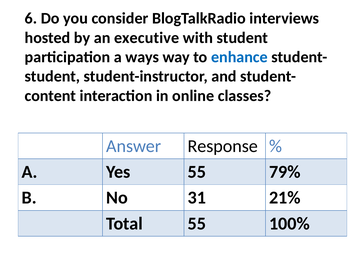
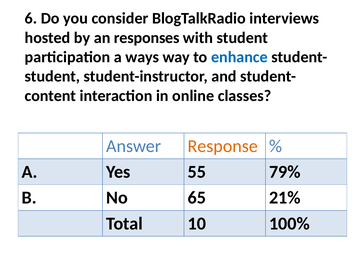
executive: executive -> responses (147, 38)
Response colour: black -> orange (223, 146)
31: 31 -> 65 (197, 197)
Total 55: 55 -> 10 (197, 223)
